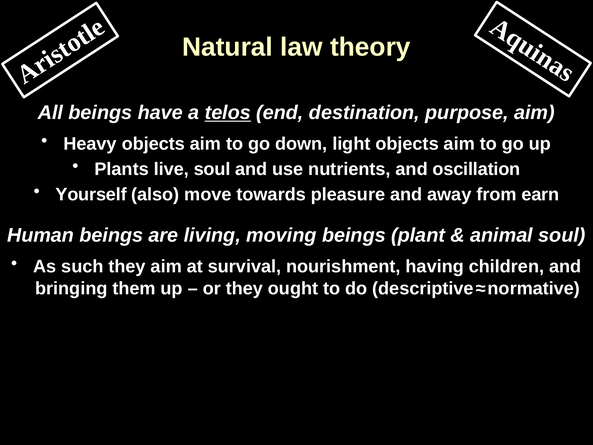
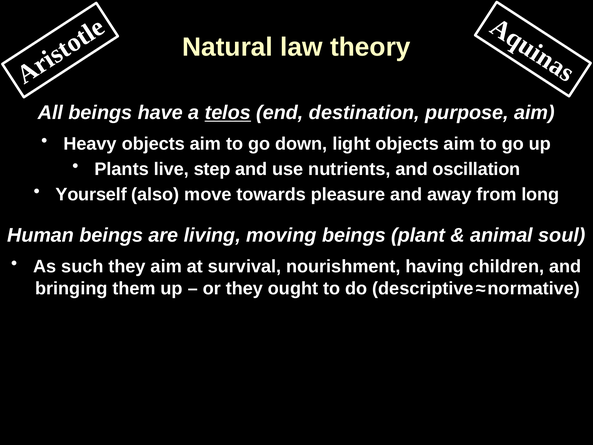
live soul: soul -> step (212, 169)
earn: earn -> long (540, 194)
